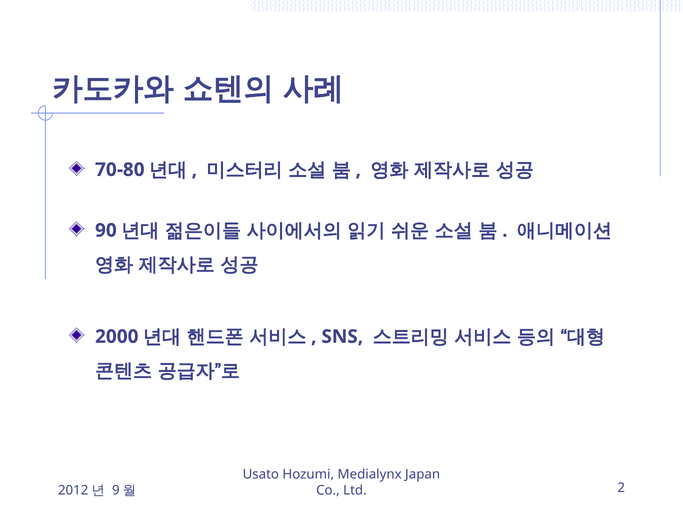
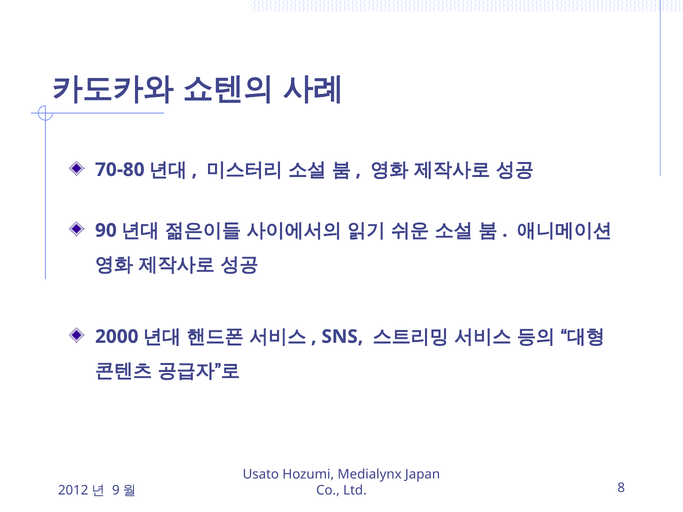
2: 2 -> 8 (621, 488)
